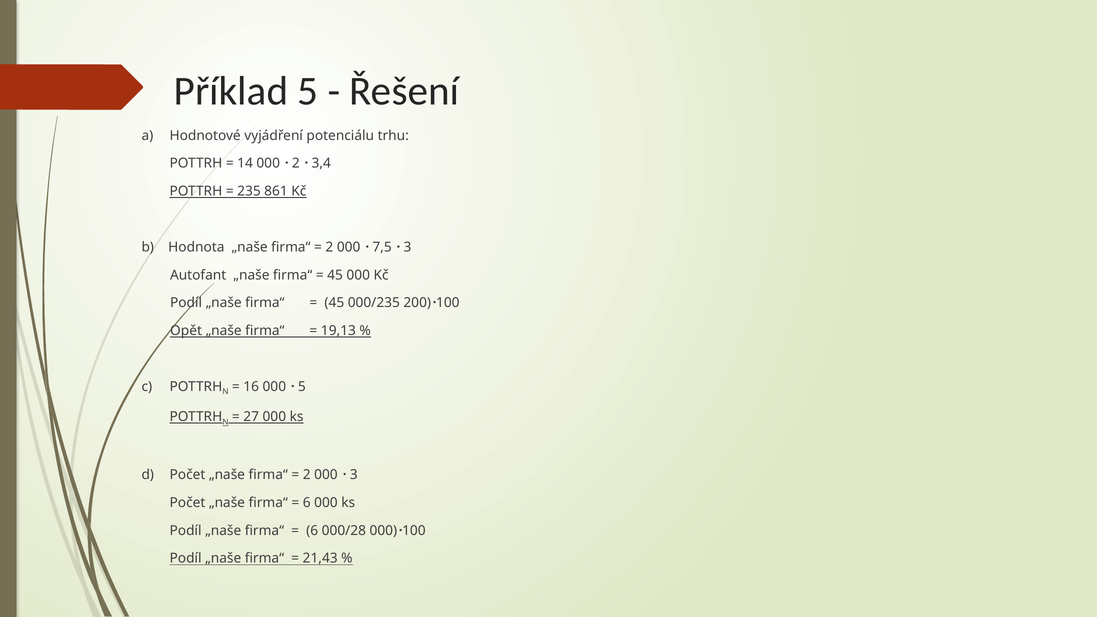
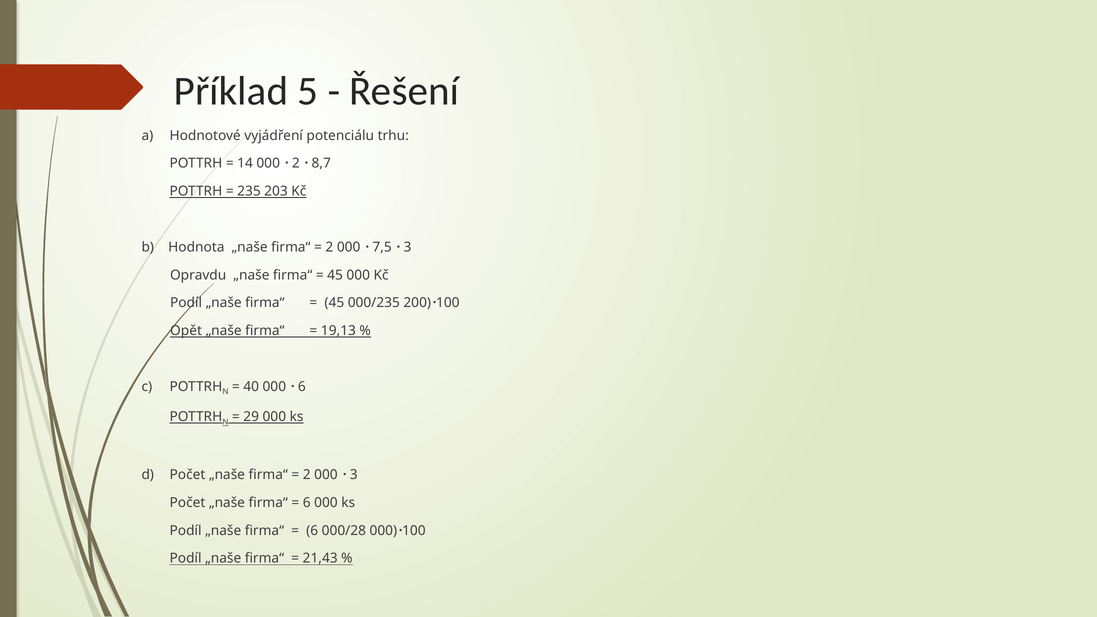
3,4: 3,4 -> 8,7 (321, 163)
861: 861 -> 203 (276, 191)
Autofant: Autofant -> Opravdu (198, 275)
16: 16 -> 40 (251, 387)
5: 5 -> 6 (302, 387)
27: 27 -> 29 (251, 417)
